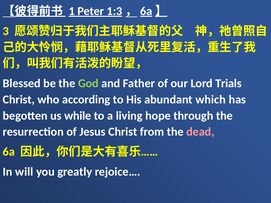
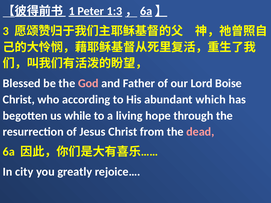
God colour: light green -> pink (88, 83)
Trials: Trials -> Boise (228, 83)
will: will -> city (24, 172)
